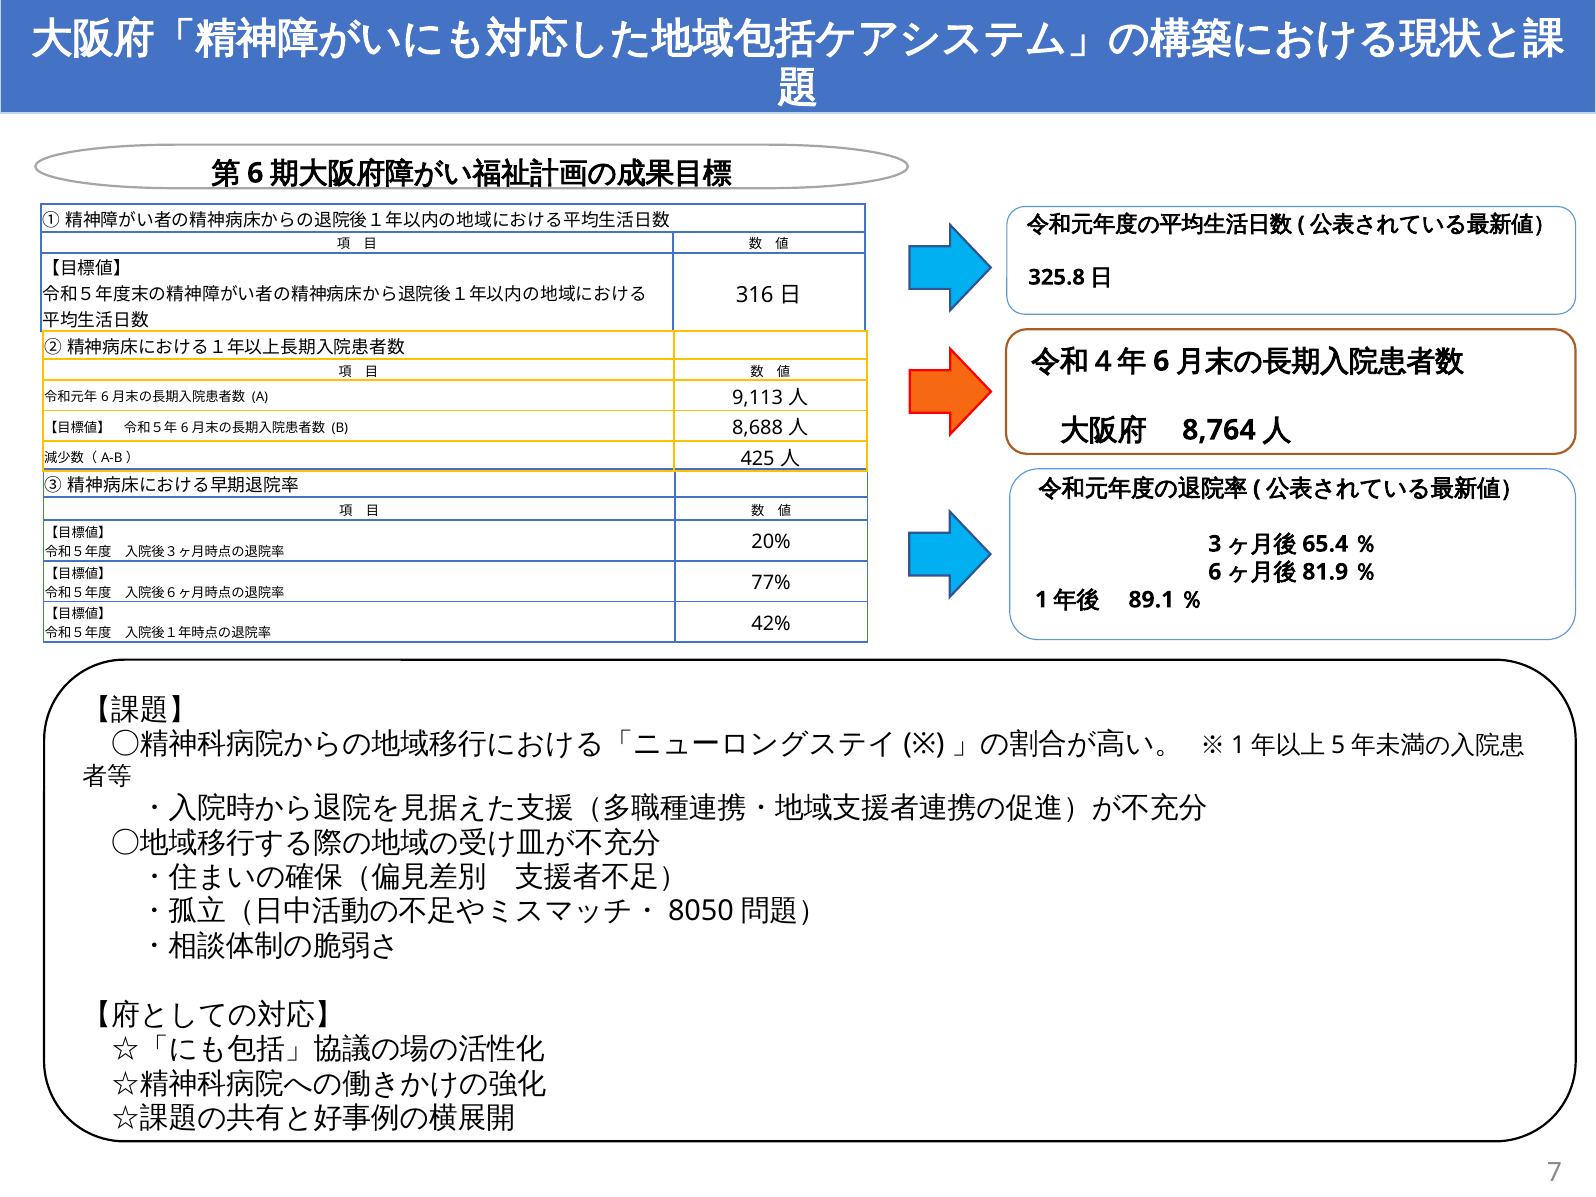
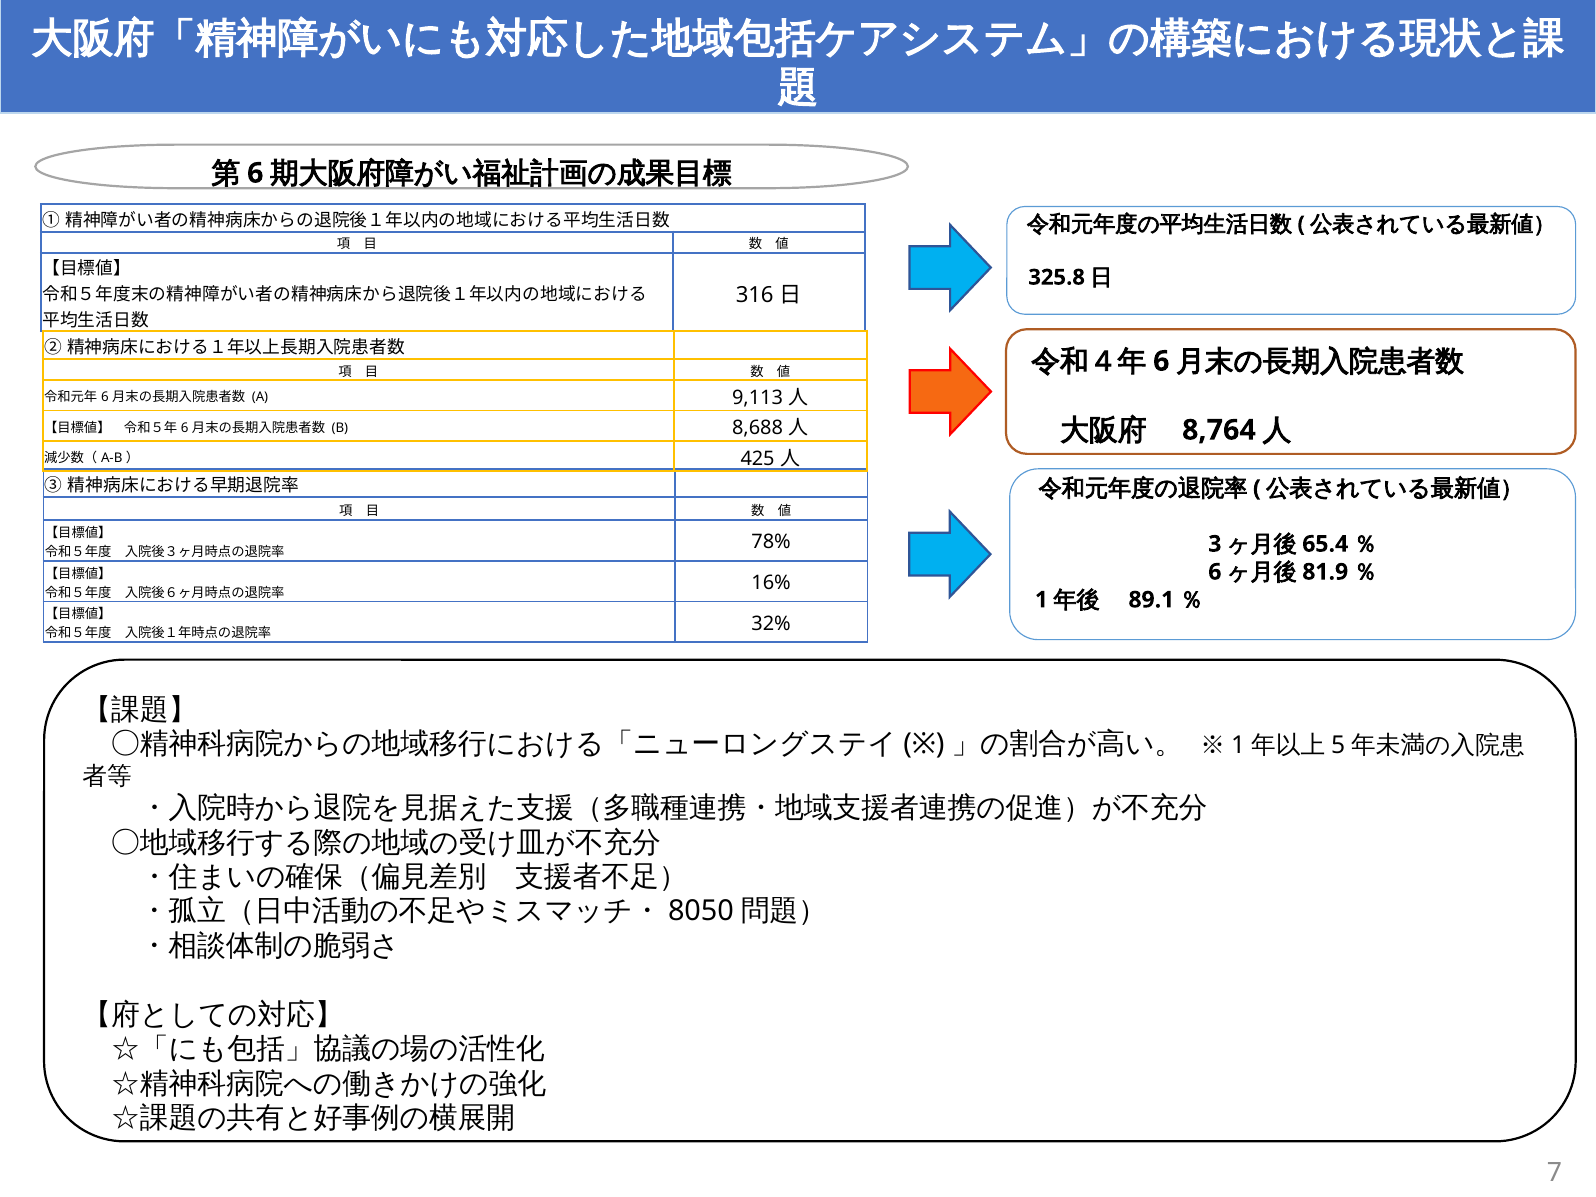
20%: 20% -> 78% (771, 542)
77%: 77% -> 16% (771, 583)
42%: 42% -> 32% (771, 624)
